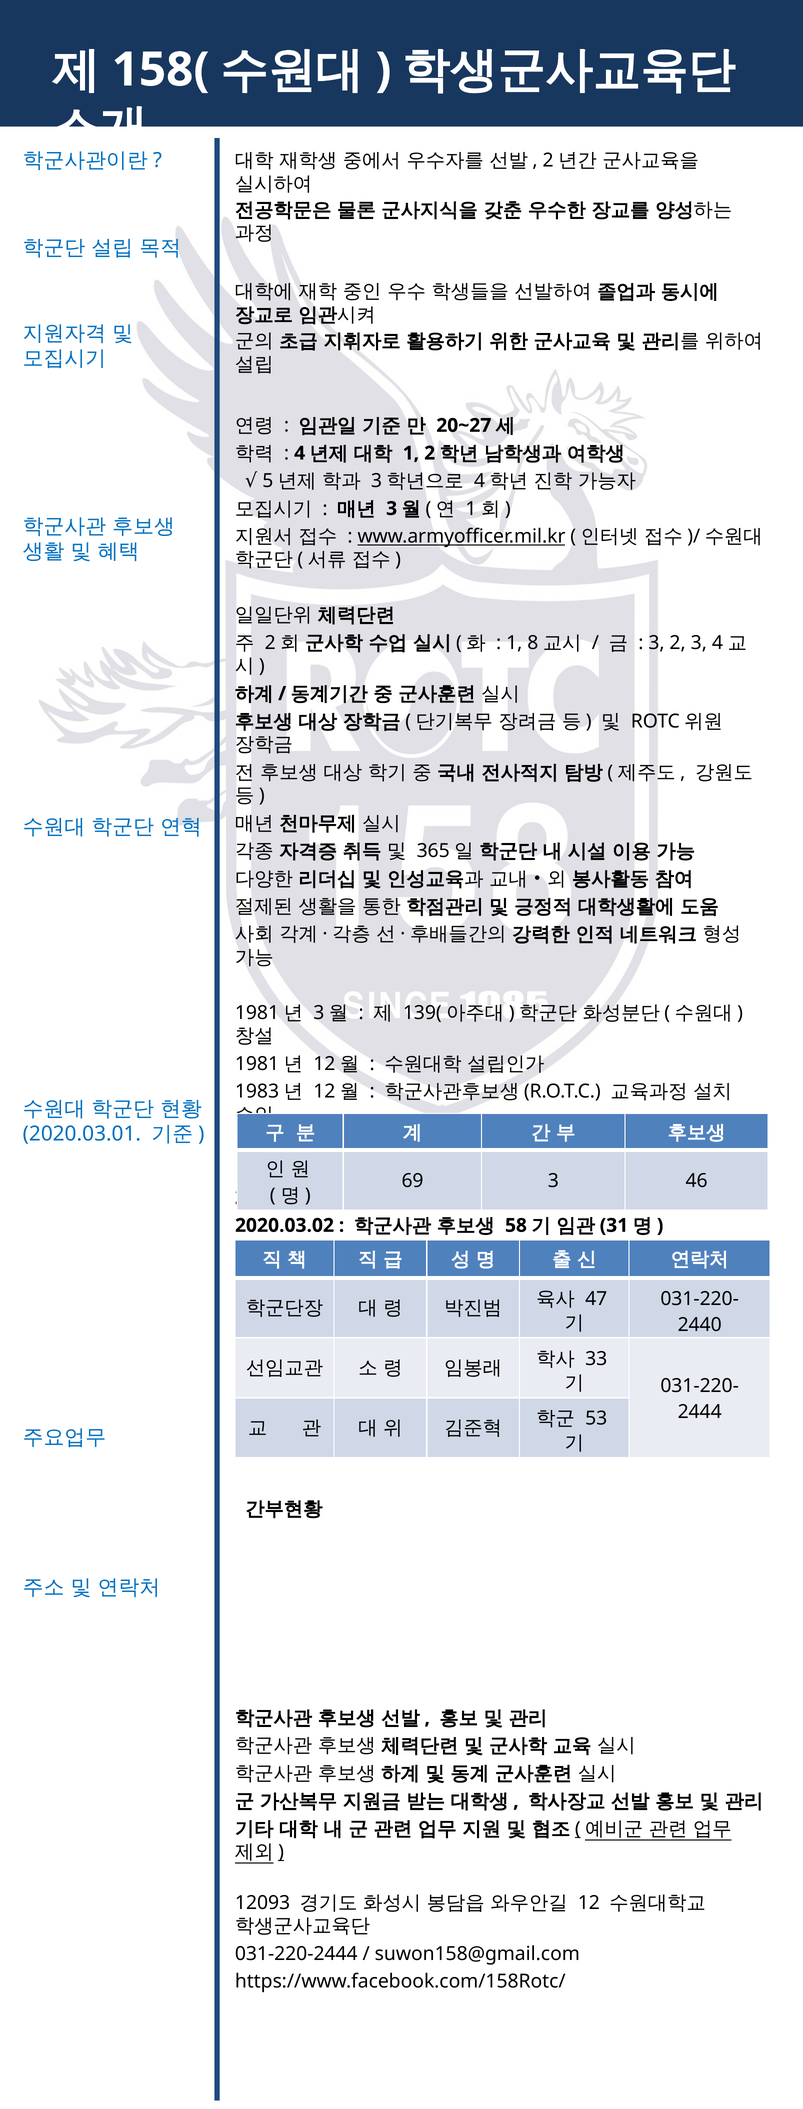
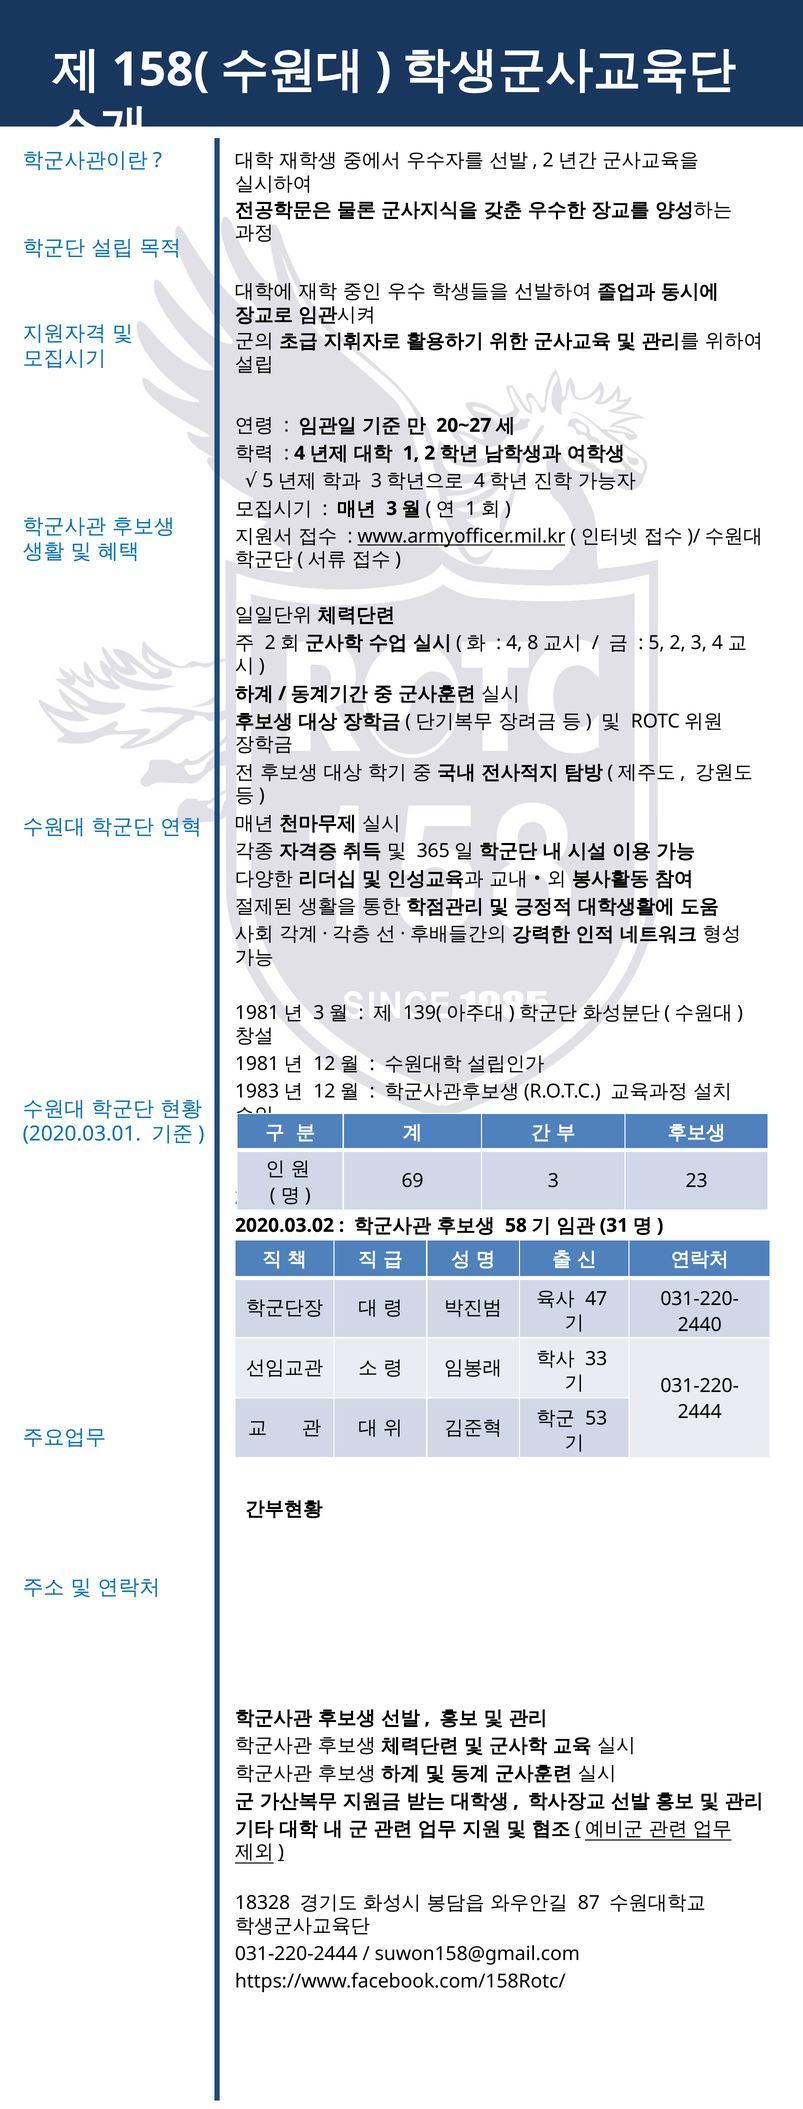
1: 1 -> 4 (514, 642)
3: 3 -> 5 (656, 642)
46: 46 -> 23 (697, 1180)
12093: 12093 -> 18328 (263, 1902)
12: 12 -> 87 (589, 1902)
